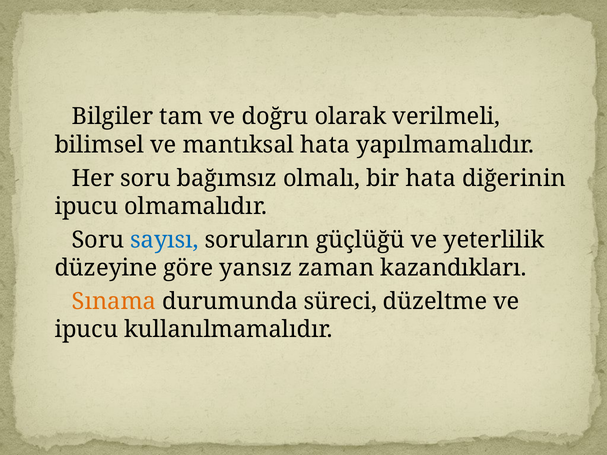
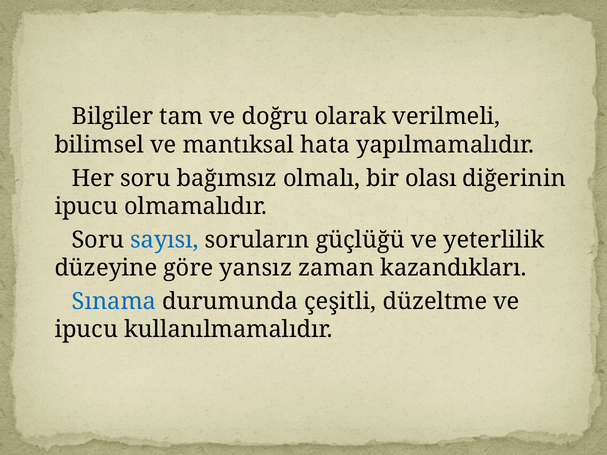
bir hata: hata -> olası (431, 178)
Sınama colour: orange -> blue (114, 302)
süreci: süreci -> çeşitli (340, 302)
